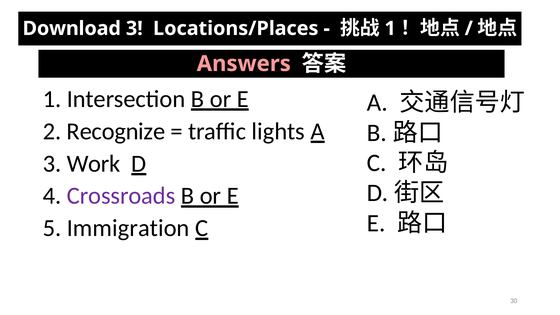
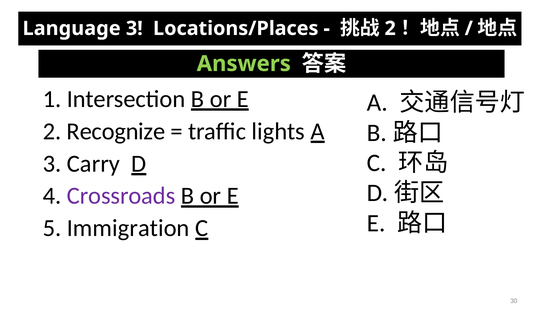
Download: Download -> Language (72, 28)
1: 1 -> 2 (390, 28)
Answers colour: pink -> light green (244, 64)
Work: Work -> Carry (93, 164)
